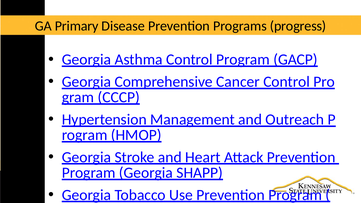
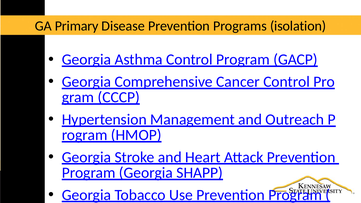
progress: progress -> isolation (298, 26)
